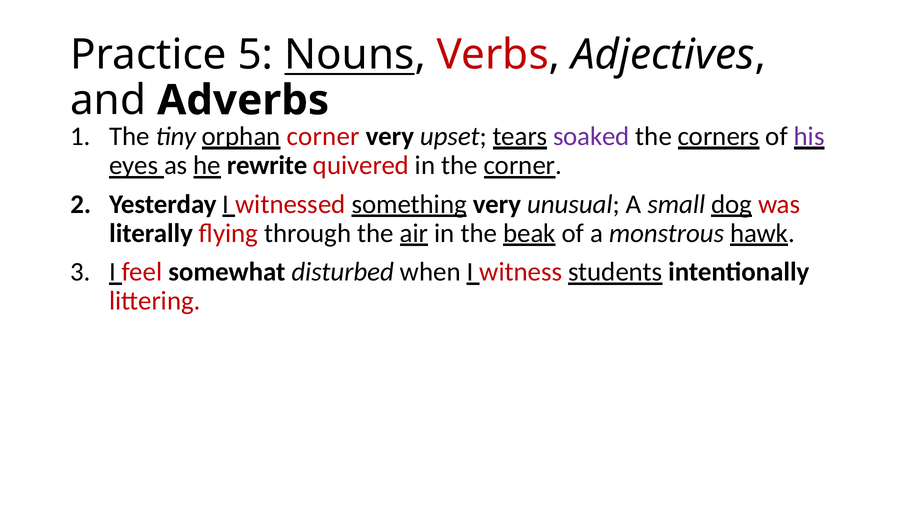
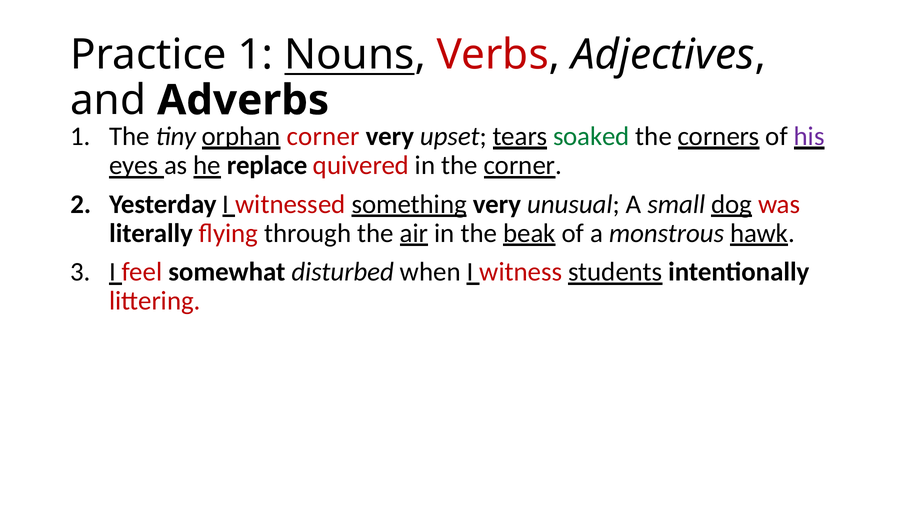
Practice 5: 5 -> 1 (255, 55)
soaked colour: purple -> green (591, 136)
rewrite: rewrite -> replace (267, 165)
